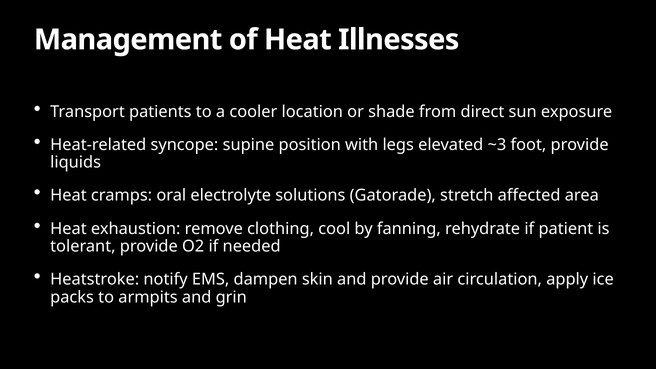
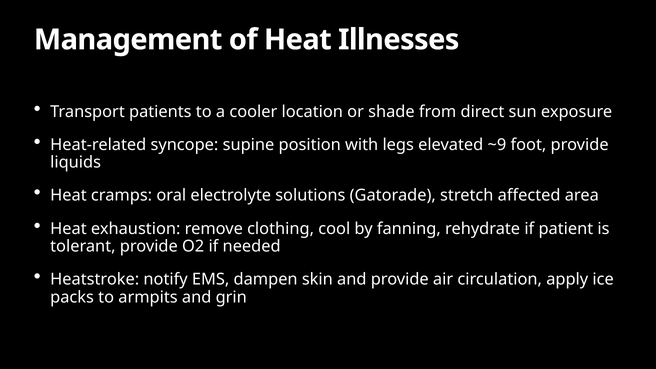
~3: ~3 -> ~9 (497, 145)
